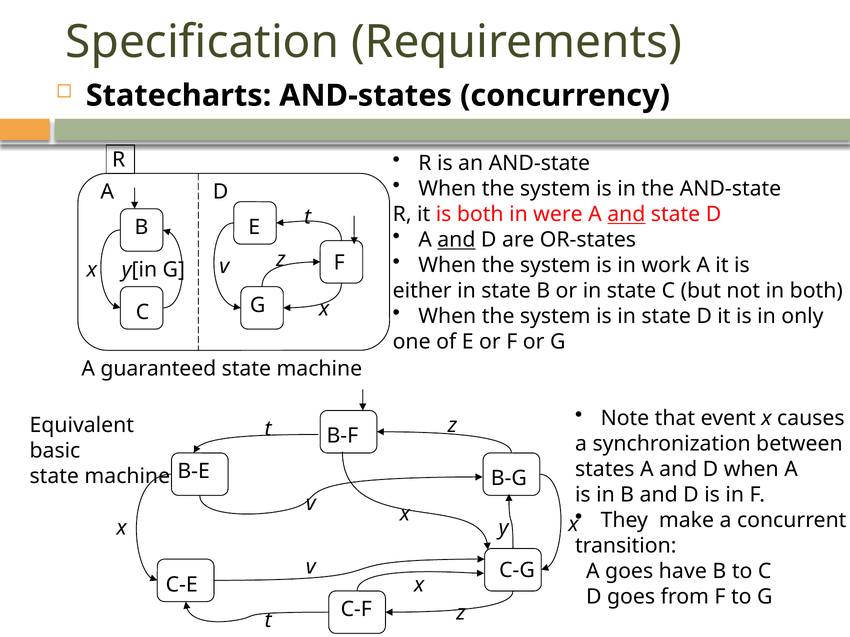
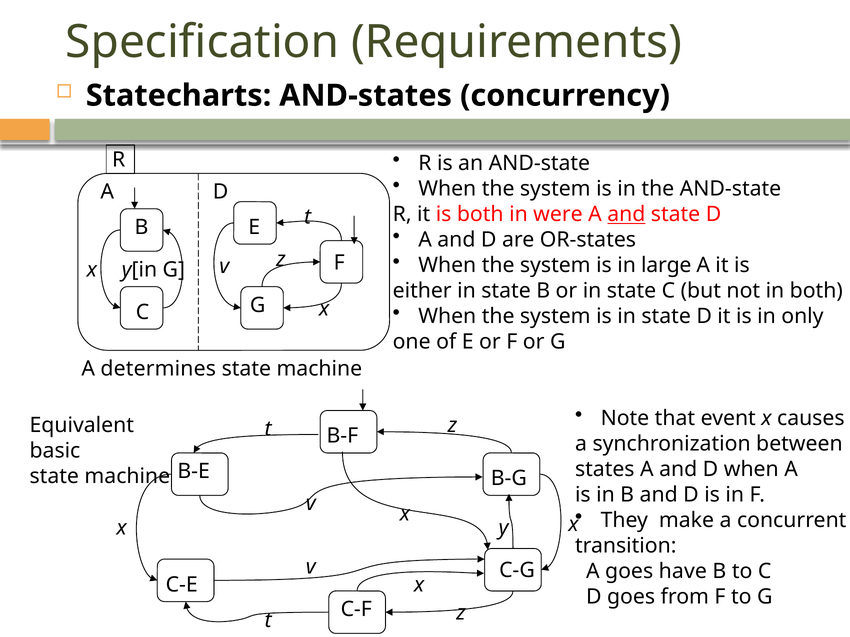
and underline: present -> none (456, 240)
work: work -> large (666, 266)
guaranteed: guaranteed -> determines (158, 369)
